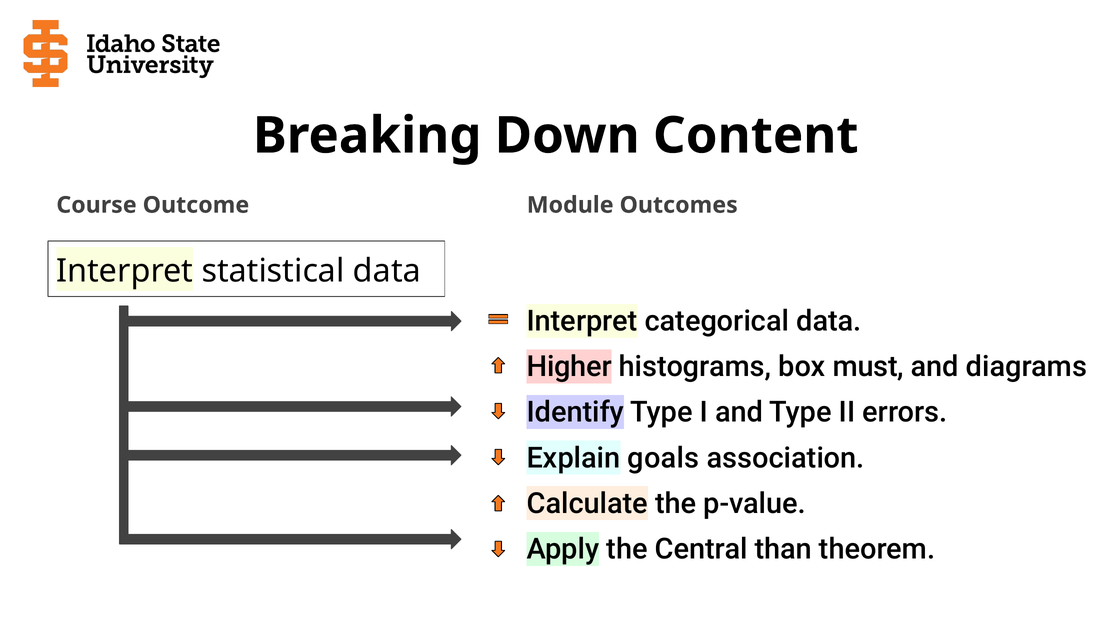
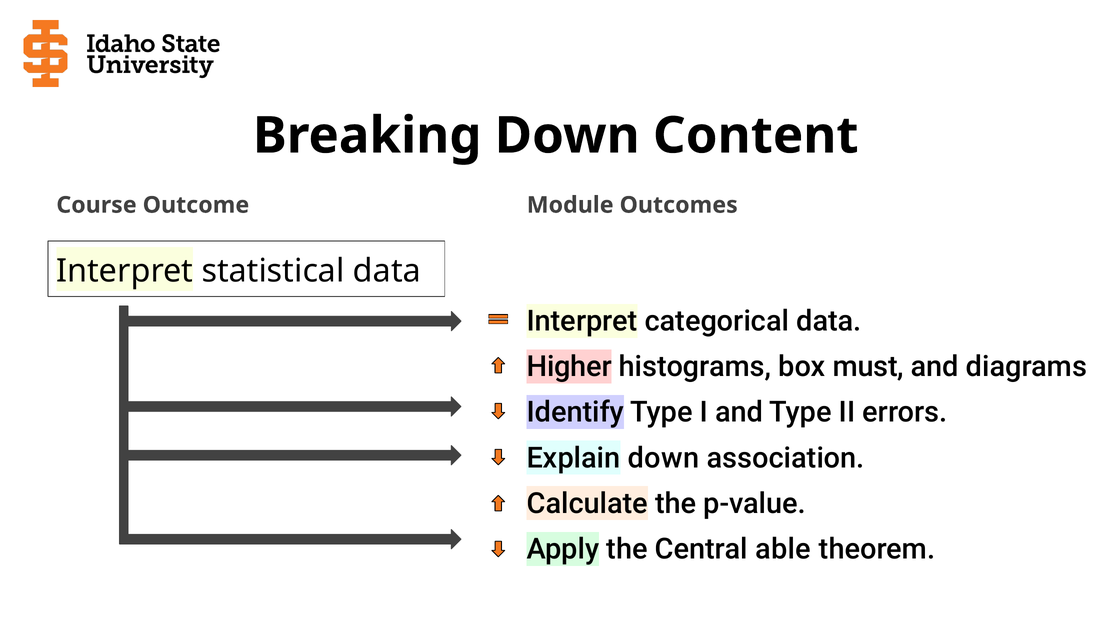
Explain goals: goals -> down (663, 458)
than: than -> able (783, 549)
